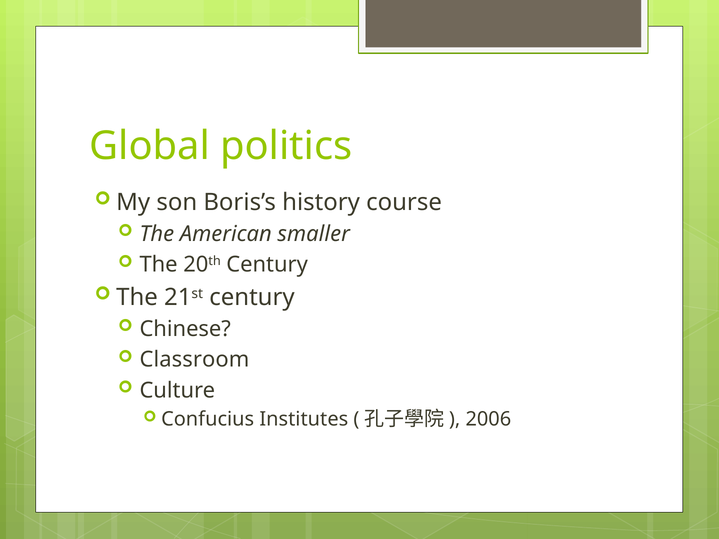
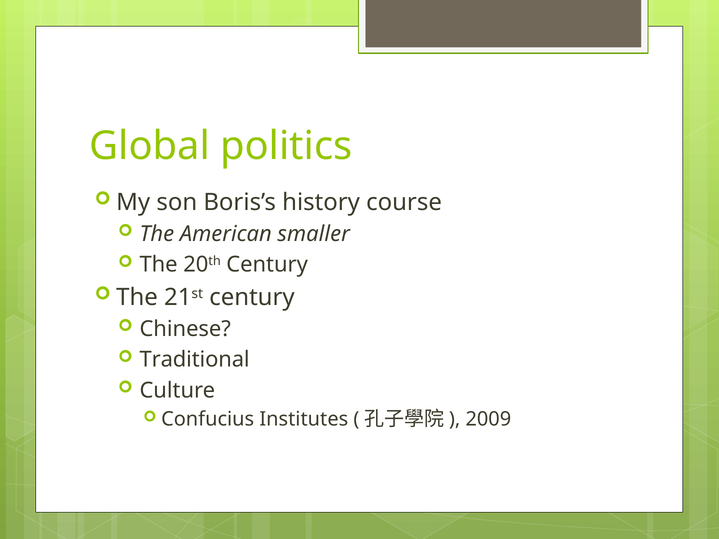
Classroom: Classroom -> Traditional (195, 360)
2006: 2006 -> 2009 (488, 420)
